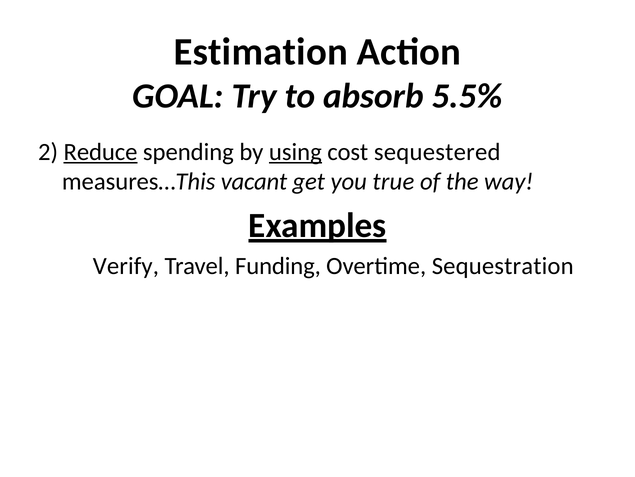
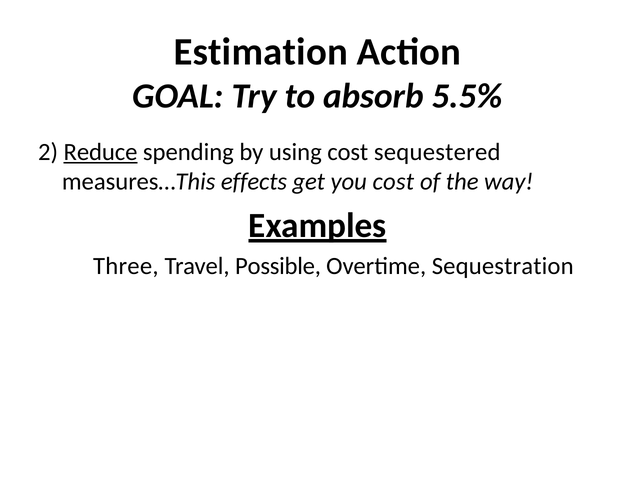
using underline: present -> none (295, 152)
vacant: vacant -> effects (254, 182)
you true: true -> cost (393, 182)
Verify: Verify -> Three (126, 265)
Funding: Funding -> Possible (278, 265)
